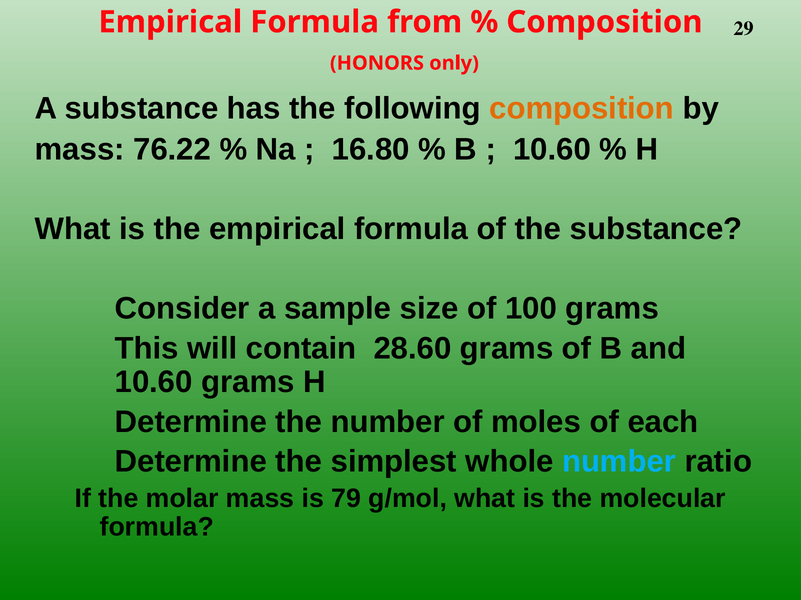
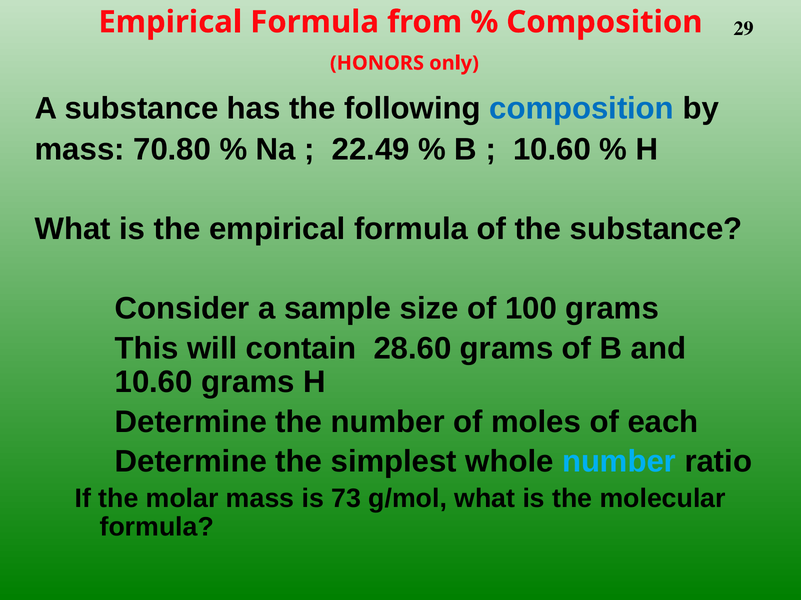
composition colour: orange -> blue (582, 109)
76.22: 76.22 -> 70.80 (172, 150)
16.80: 16.80 -> 22.49 (371, 150)
79: 79 -> 73 (346, 499)
